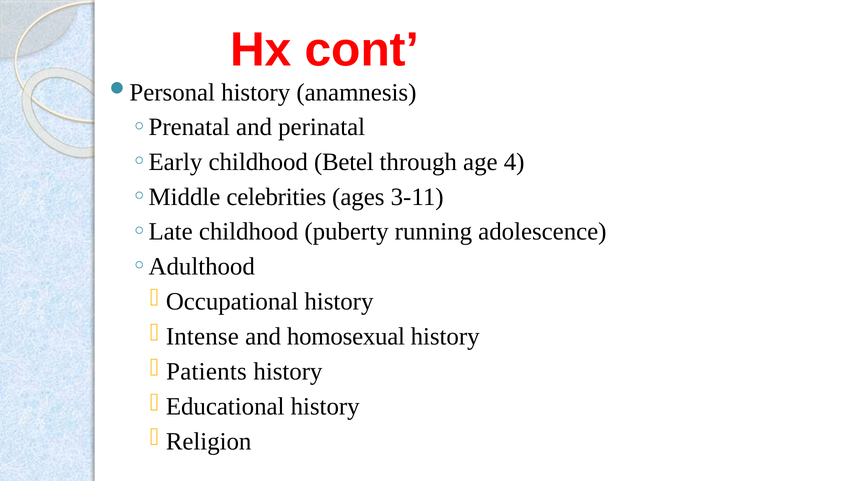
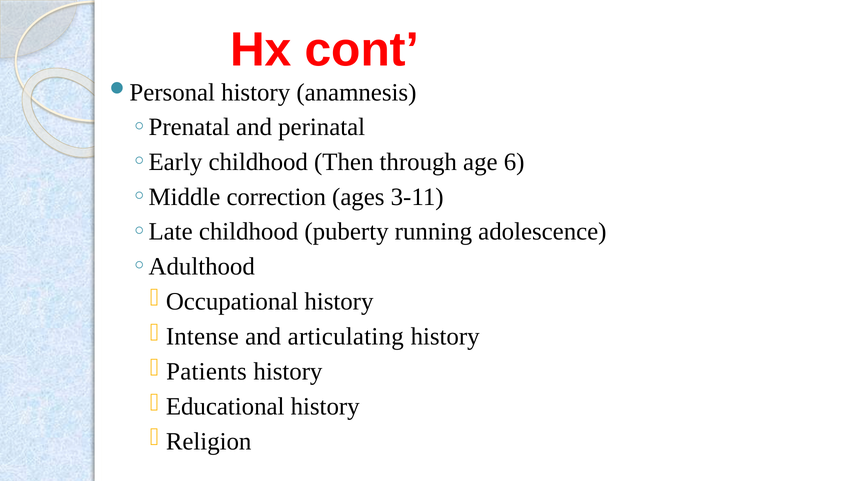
Betel: Betel -> Then (344, 162)
4: 4 -> 6 (514, 162)
celebrities: celebrities -> correction (276, 197)
homosexual: homosexual -> articulating (346, 336)
